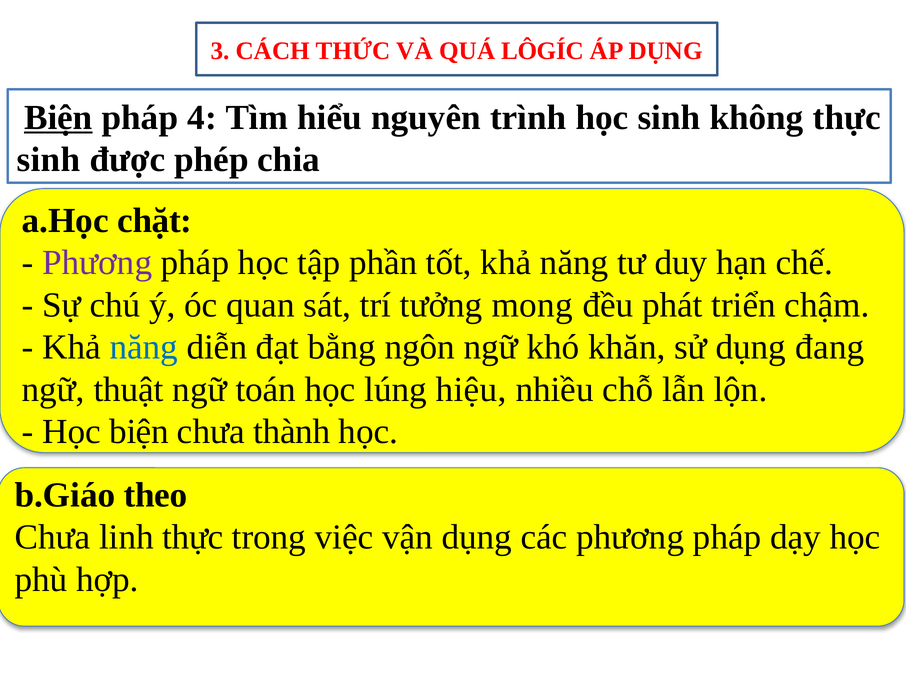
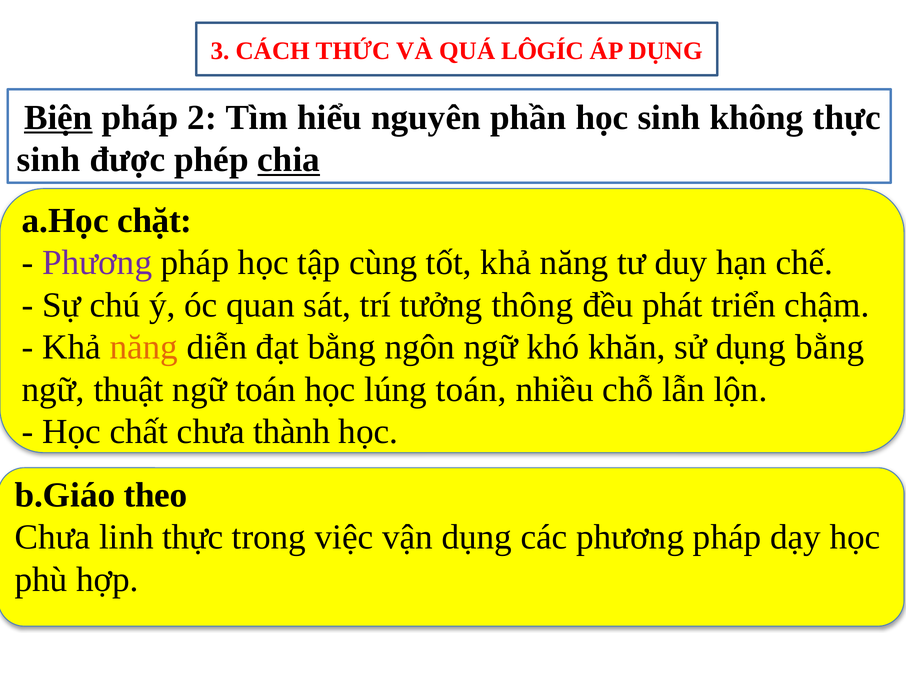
4: 4 -> 2 (202, 118)
trình: trình -> phần (528, 118)
chia underline: none -> present (289, 160)
phần: phần -> cùng (383, 263)
mong: mong -> thông (532, 305)
năng colour: blue -> orange (144, 347)
dụng đang: đang -> bằng (830, 347)
lúng hiệu: hiệu -> toán (471, 390)
Học biện: biện -> chất (139, 432)
